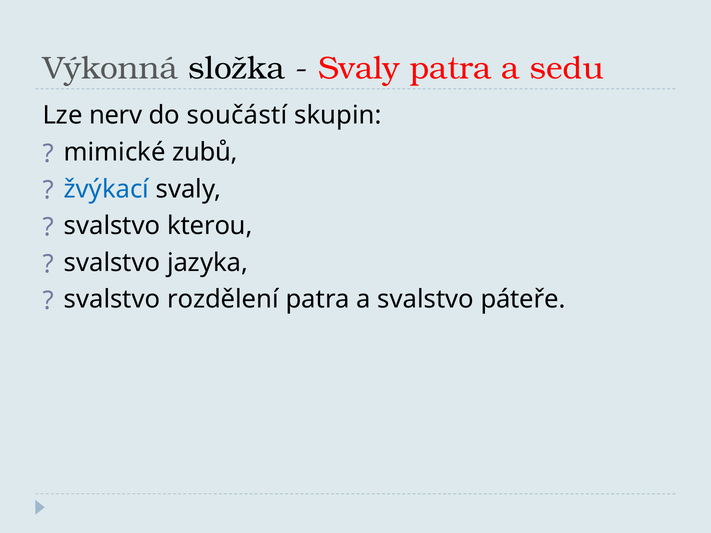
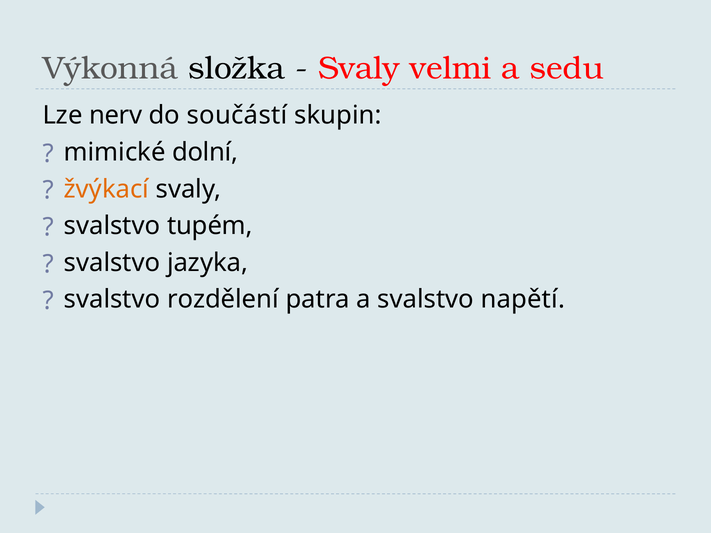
Svaly patra: patra -> velmi (451, 69)
zubů: zubů -> dolní (205, 152)
žvýkací colour: blue -> orange (106, 189)
kterou: kterou -> tupém (210, 226)
páteře: páteře -> napětí (523, 300)
